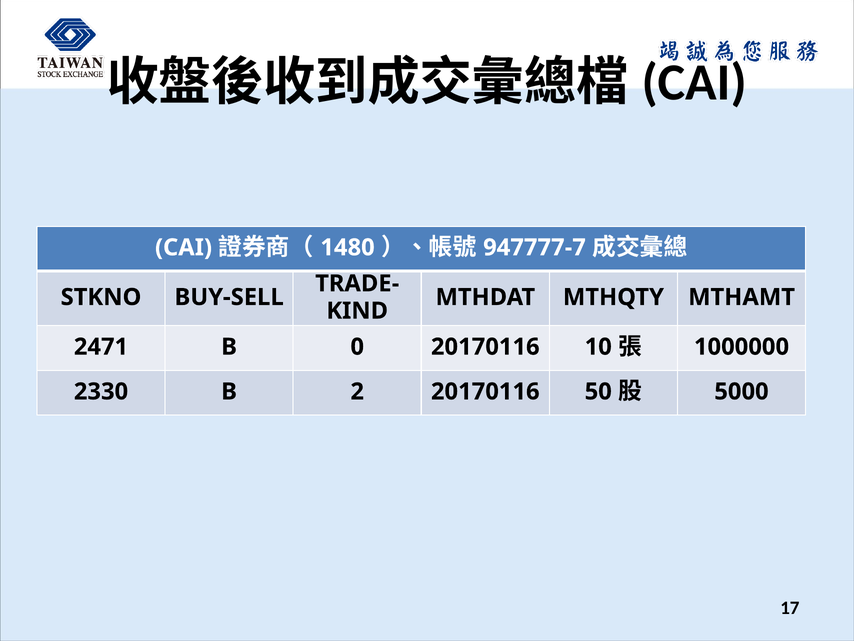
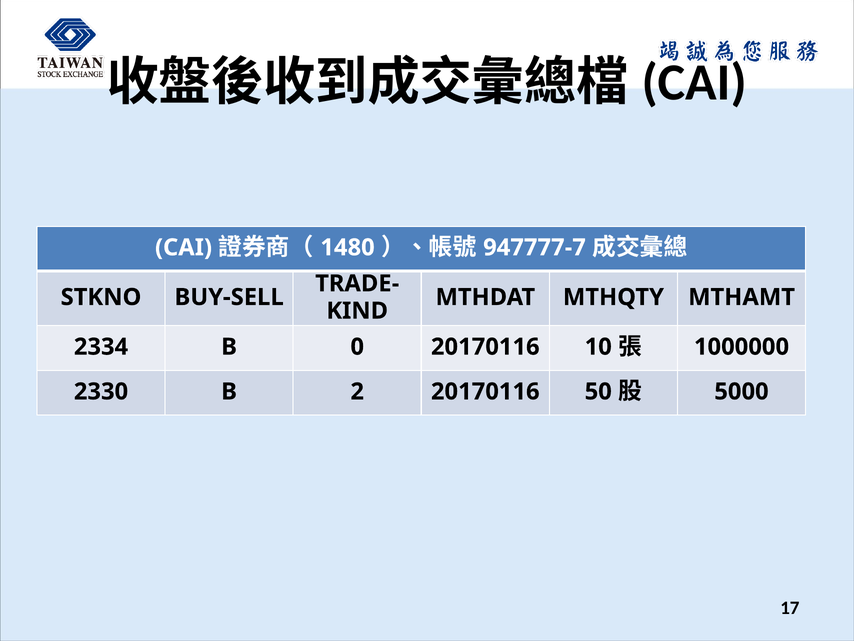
2471: 2471 -> 2334 (101, 347)
